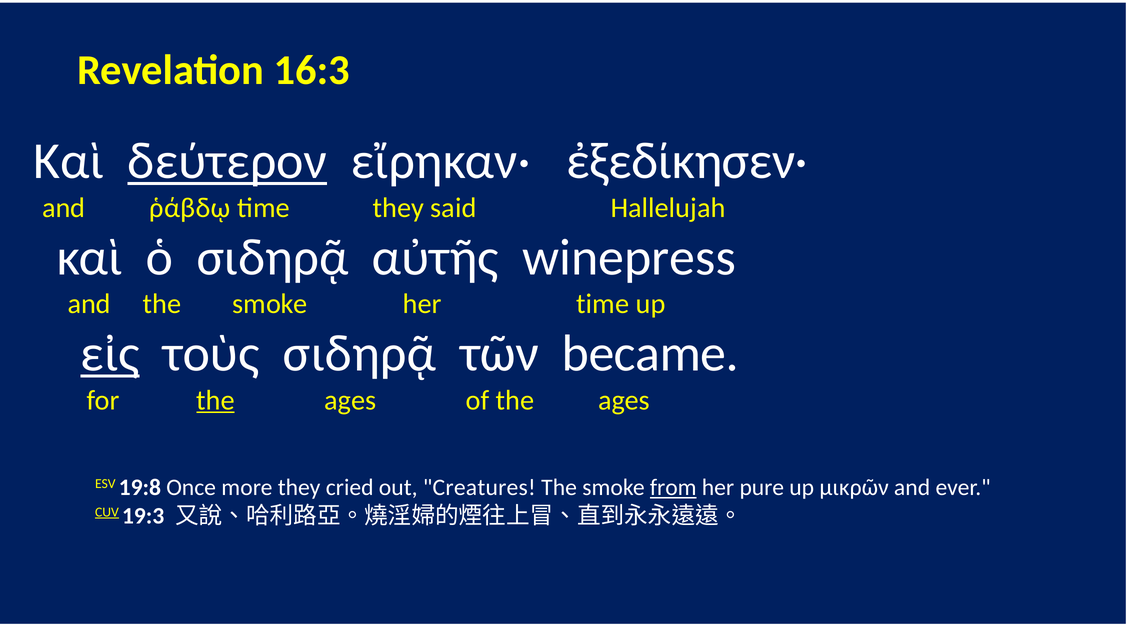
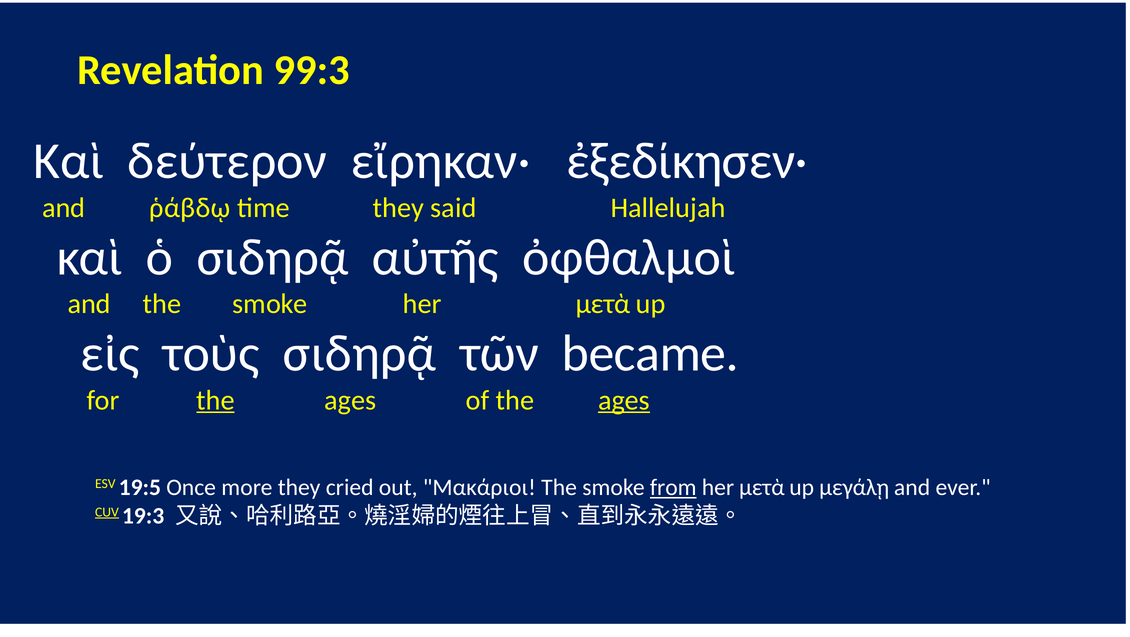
16:3: 16:3 -> 99:3 (312, 70)
δεύτερον underline: present -> none (227, 161)
winepress: winepress -> ὀφθαλμοὶ (629, 258)
smoke her time: time -> μετὰ (603, 304)
εἰς underline: present -> none (110, 354)
ages underline: none -> present (624, 400)
19:8: 19:8 -> 19:5 (140, 488)
Creatures: Creatures -> Μακάριοι (479, 488)
pure: pure -> μετὰ (762, 488)
μικρῶν: μικρῶν -> μεγάλῃ (854, 488)
